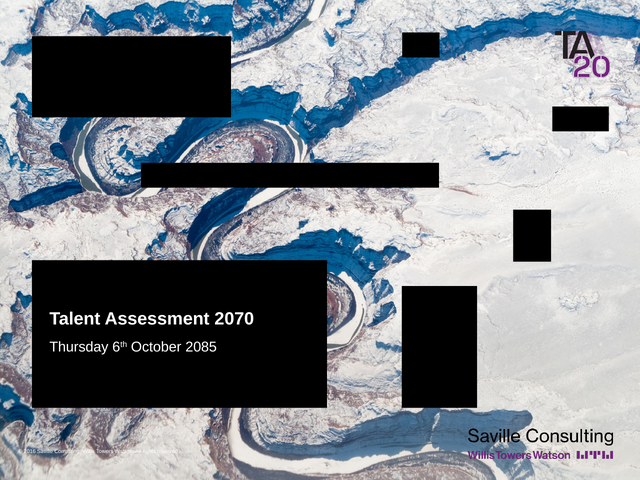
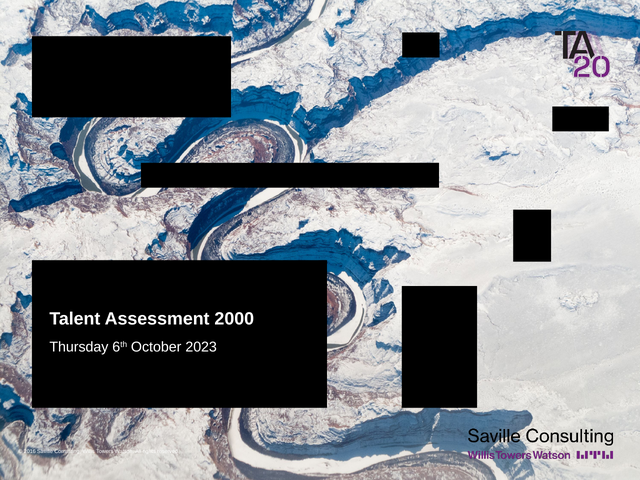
2070: 2070 -> 2000 (234, 319)
2085: 2085 -> 2023 (201, 347)
